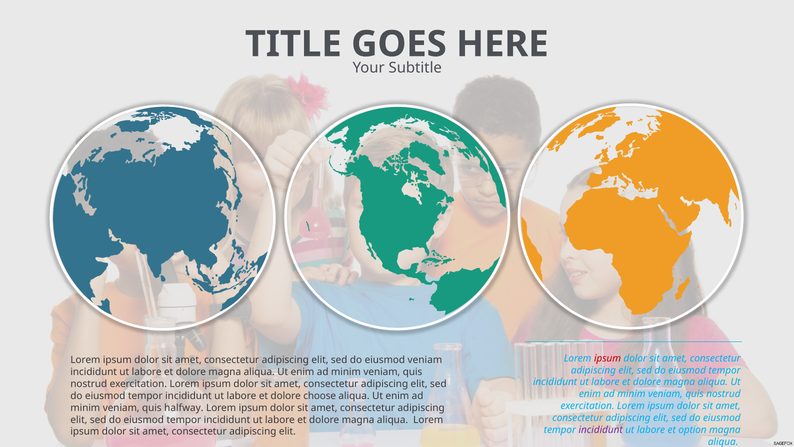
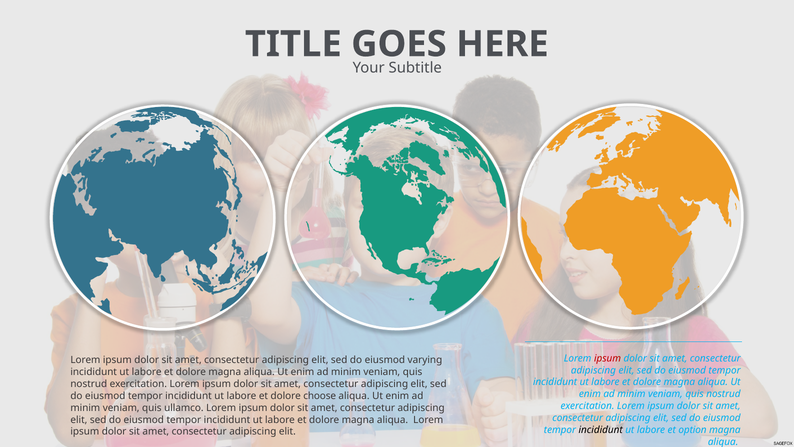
eiusmod veniam: veniam -> varying (425, 360)
halfway: halfway -> ullamco (184, 408)
incididunt colour: purple -> black (601, 429)
